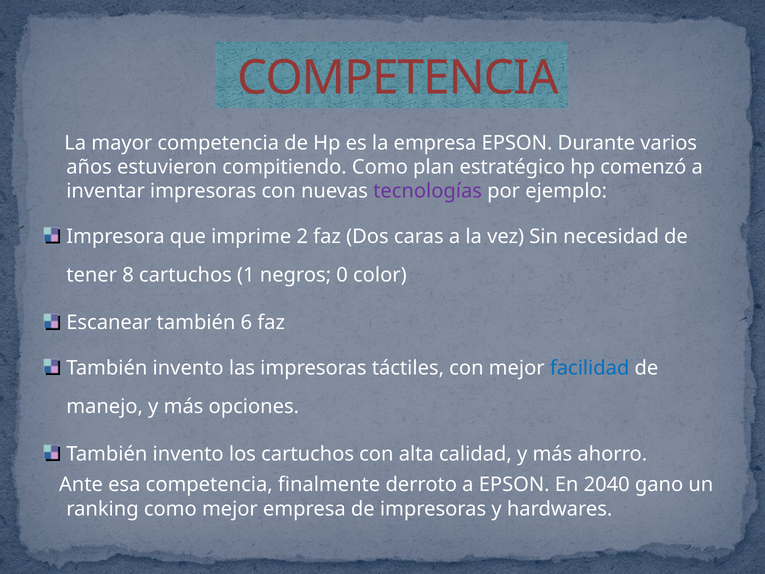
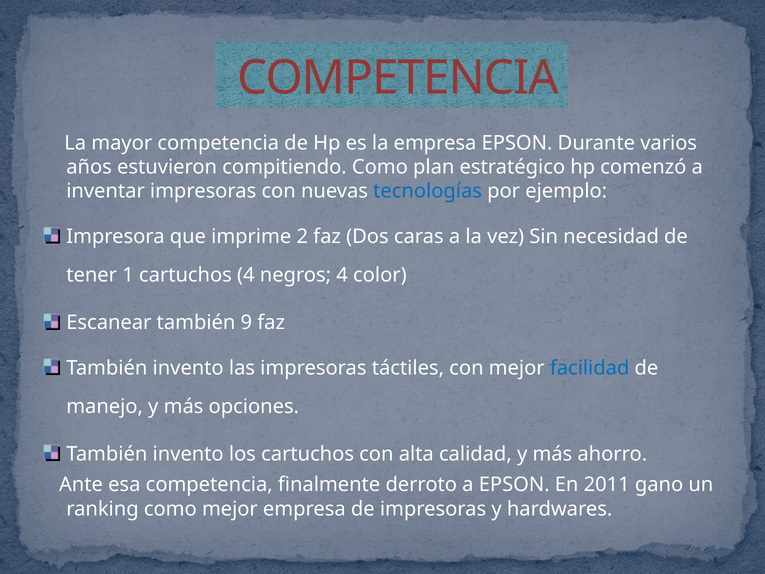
tecnologías colour: purple -> blue (428, 191)
8: 8 -> 1 (128, 275)
cartuchos 1: 1 -> 4 (246, 275)
negros 0: 0 -> 4 (342, 275)
6: 6 -> 9 (246, 323)
2040: 2040 -> 2011 (607, 485)
